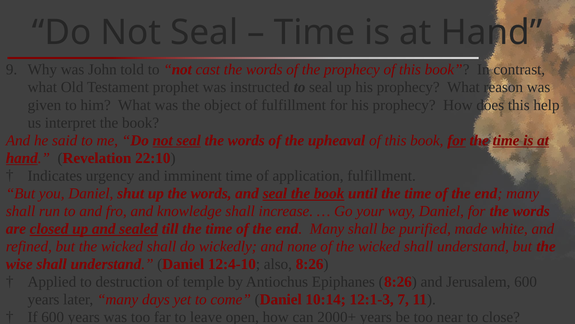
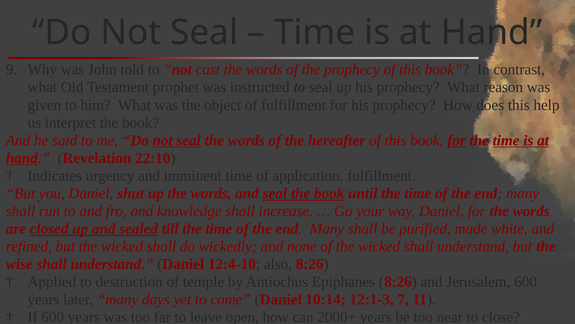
upheaval: upheaval -> hereafter (337, 140)
